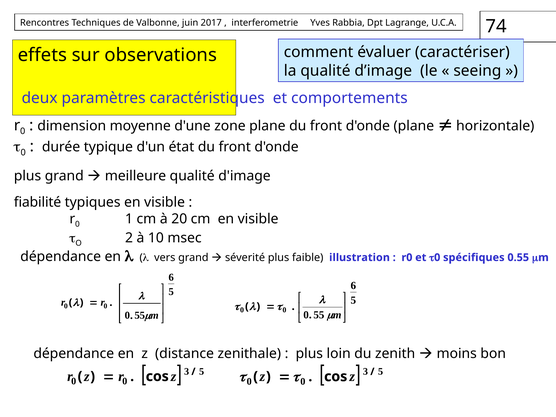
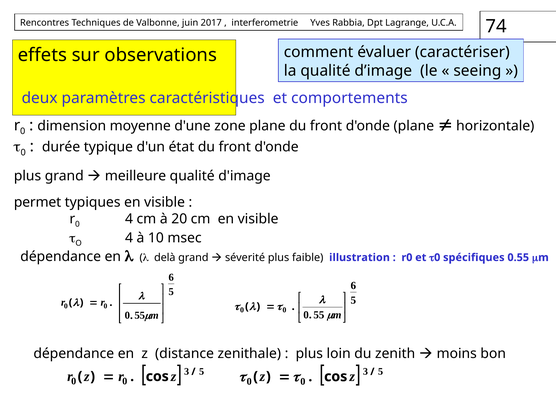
fiabilité: fiabilité -> permet (38, 202)
1: 1 -> 4 (129, 219)
2: 2 -> 4 (129, 238)
vers: vers -> delà (165, 257)
